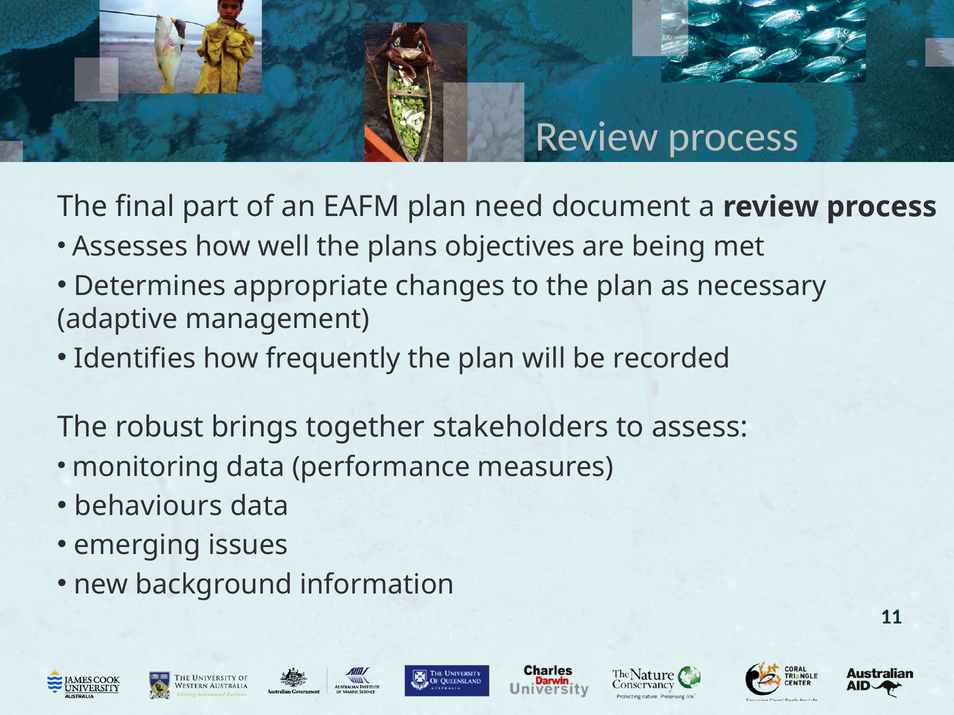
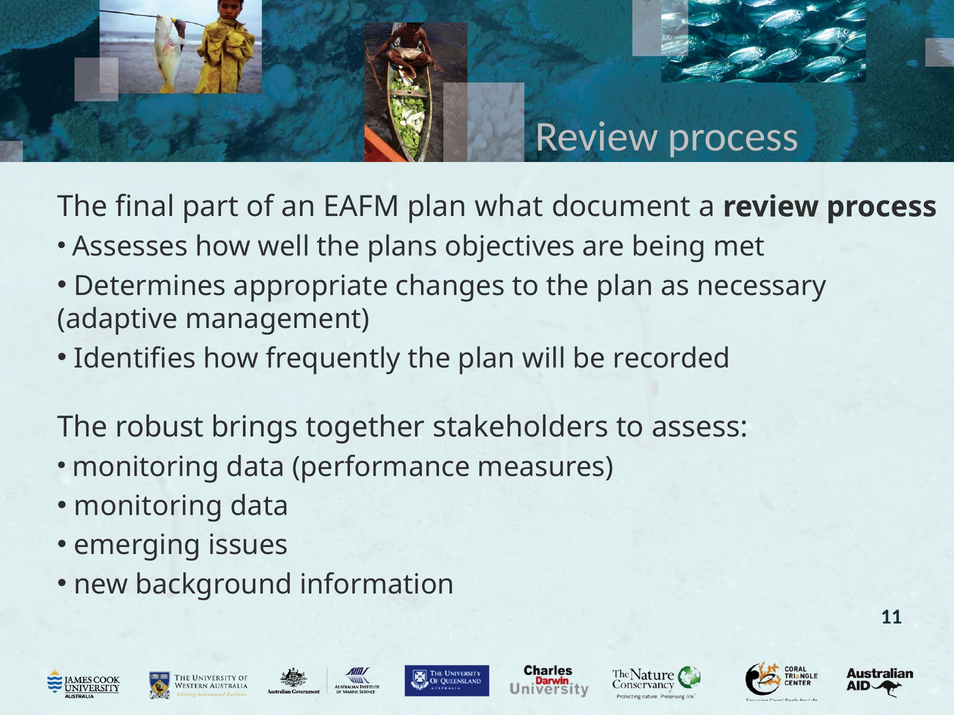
need: need -> what (509, 207)
behaviours: behaviours -> monitoring (148, 506)
